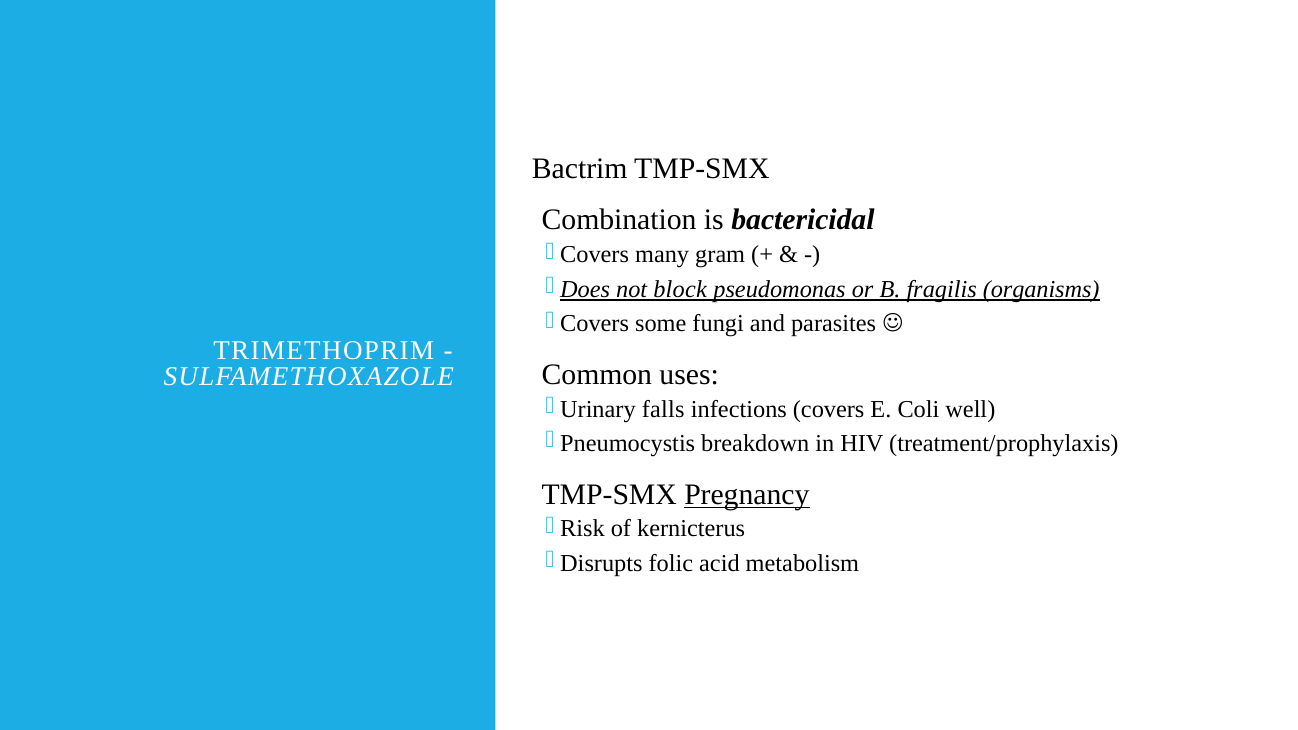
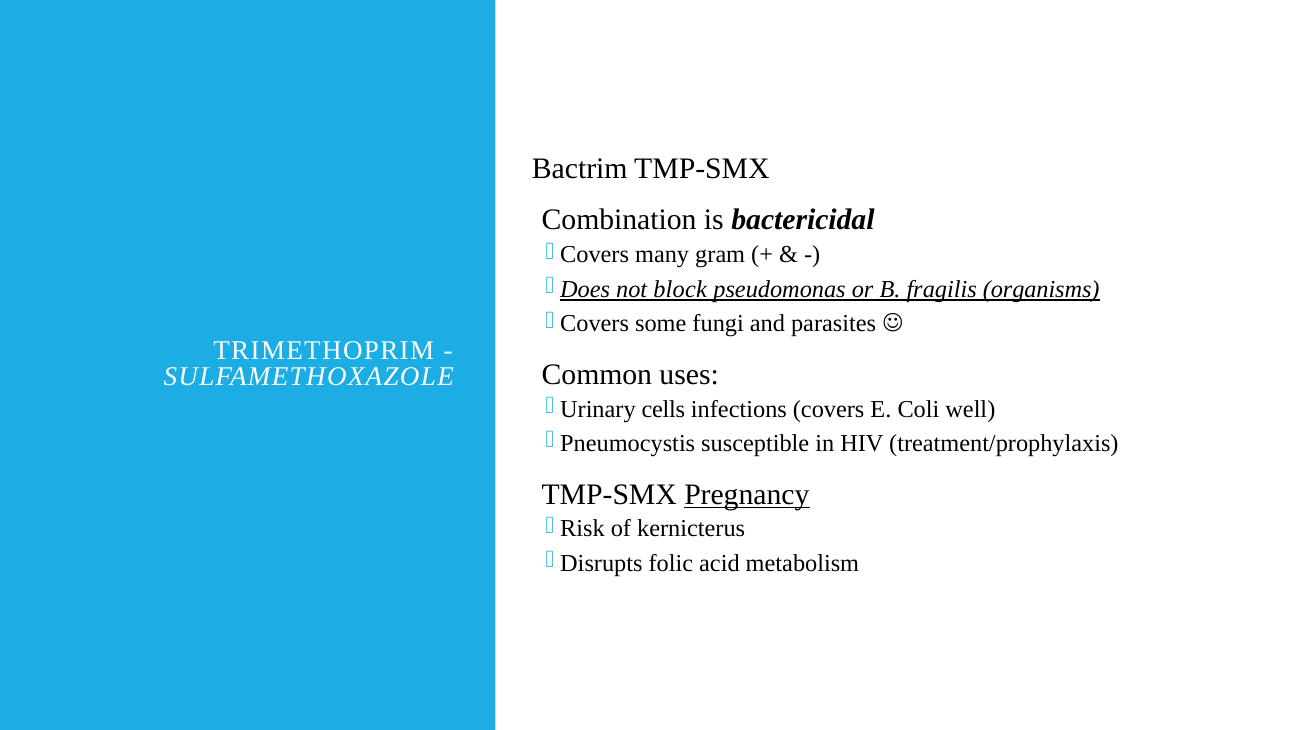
falls: falls -> cells (663, 409)
breakdown: breakdown -> susceptible (755, 444)
